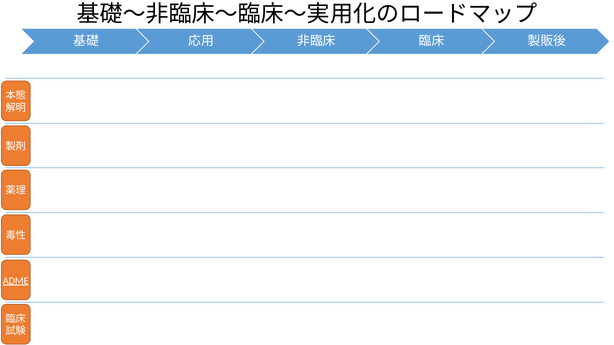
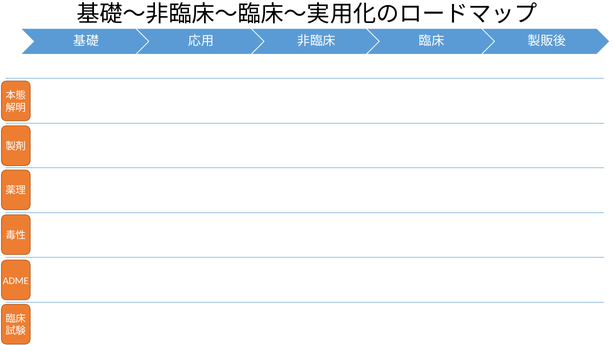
ADME underline: present -> none (16, 281)
